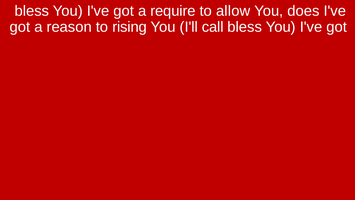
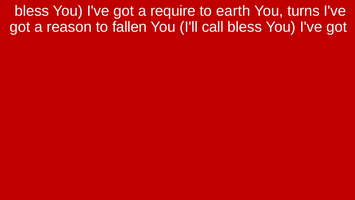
allow: allow -> earth (233, 11)
does: does -> turns (304, 11)
rising: rising -> fallen (130, 27)
